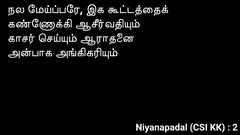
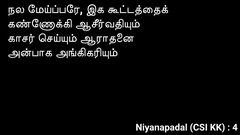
2: 2 -> 4 (235, 127)
